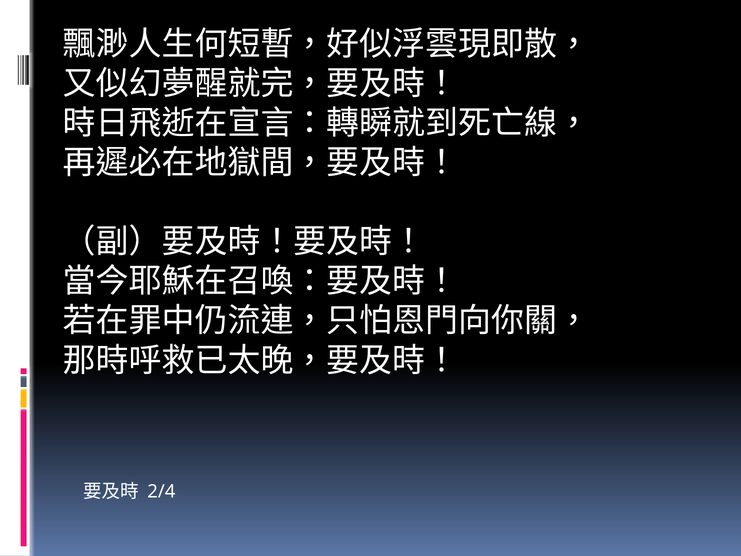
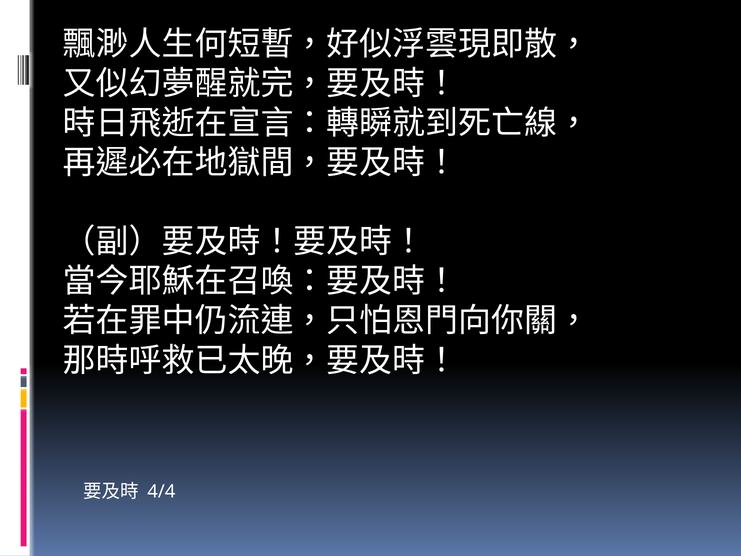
2/4: 2/4 -> 4/4 (161, 491)
